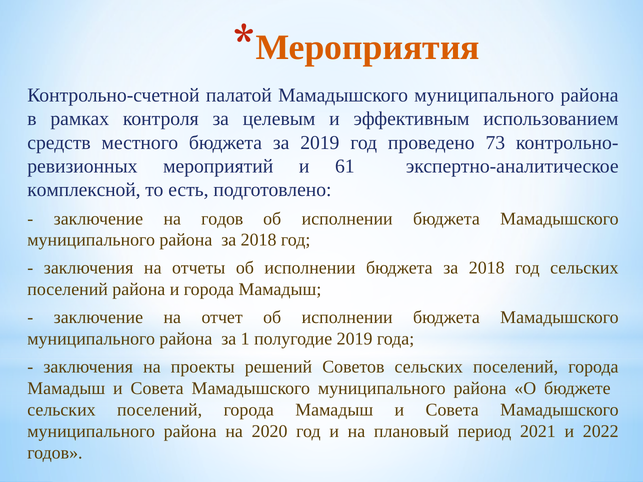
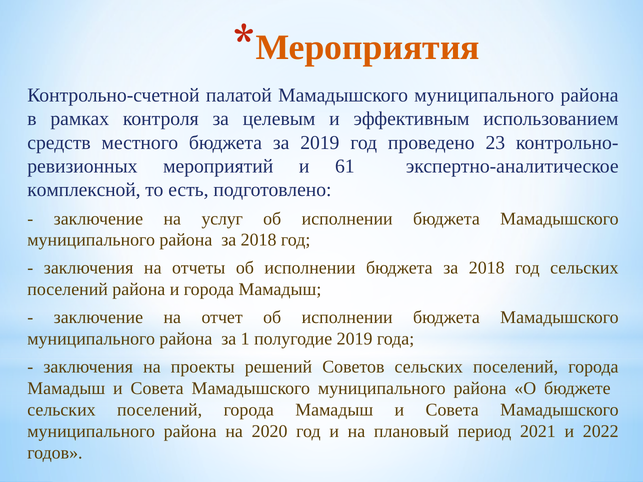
73: 73 -> 23 (495, 143)
на годов: годов -> услуг (222, 219)
